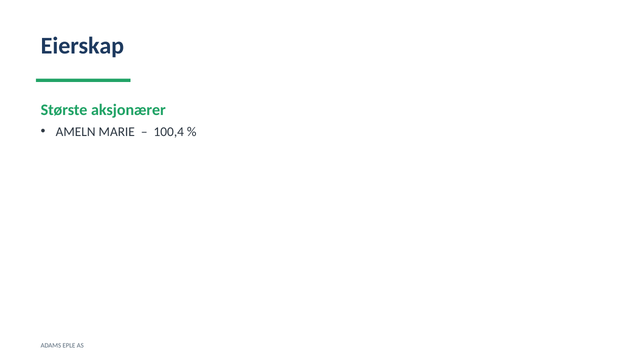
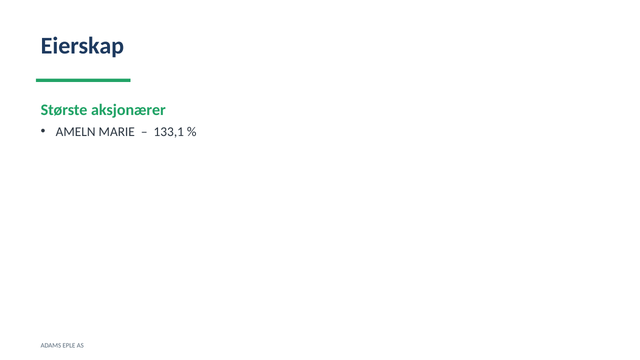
100,4: 100,4 -> 133,1 (169, 132)
